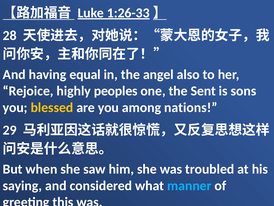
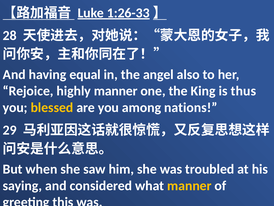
highly peoples: peoples -> manner (116, 91)
Sent: Sent -> King (203, 91)
sons: sons -> thus (243, 91)
manner colour: light blue -> yellow (189, 185)
